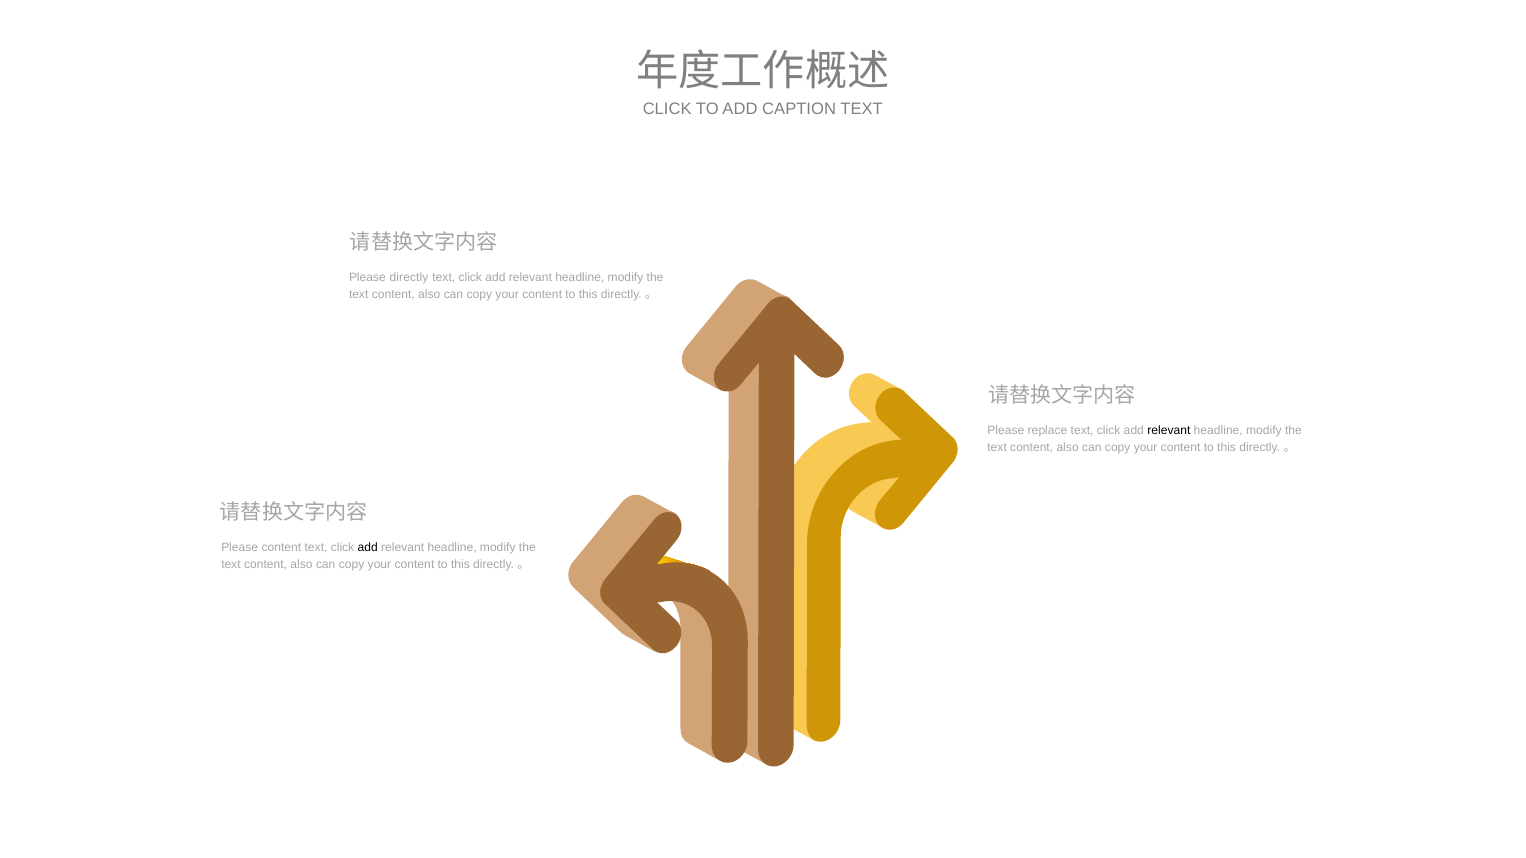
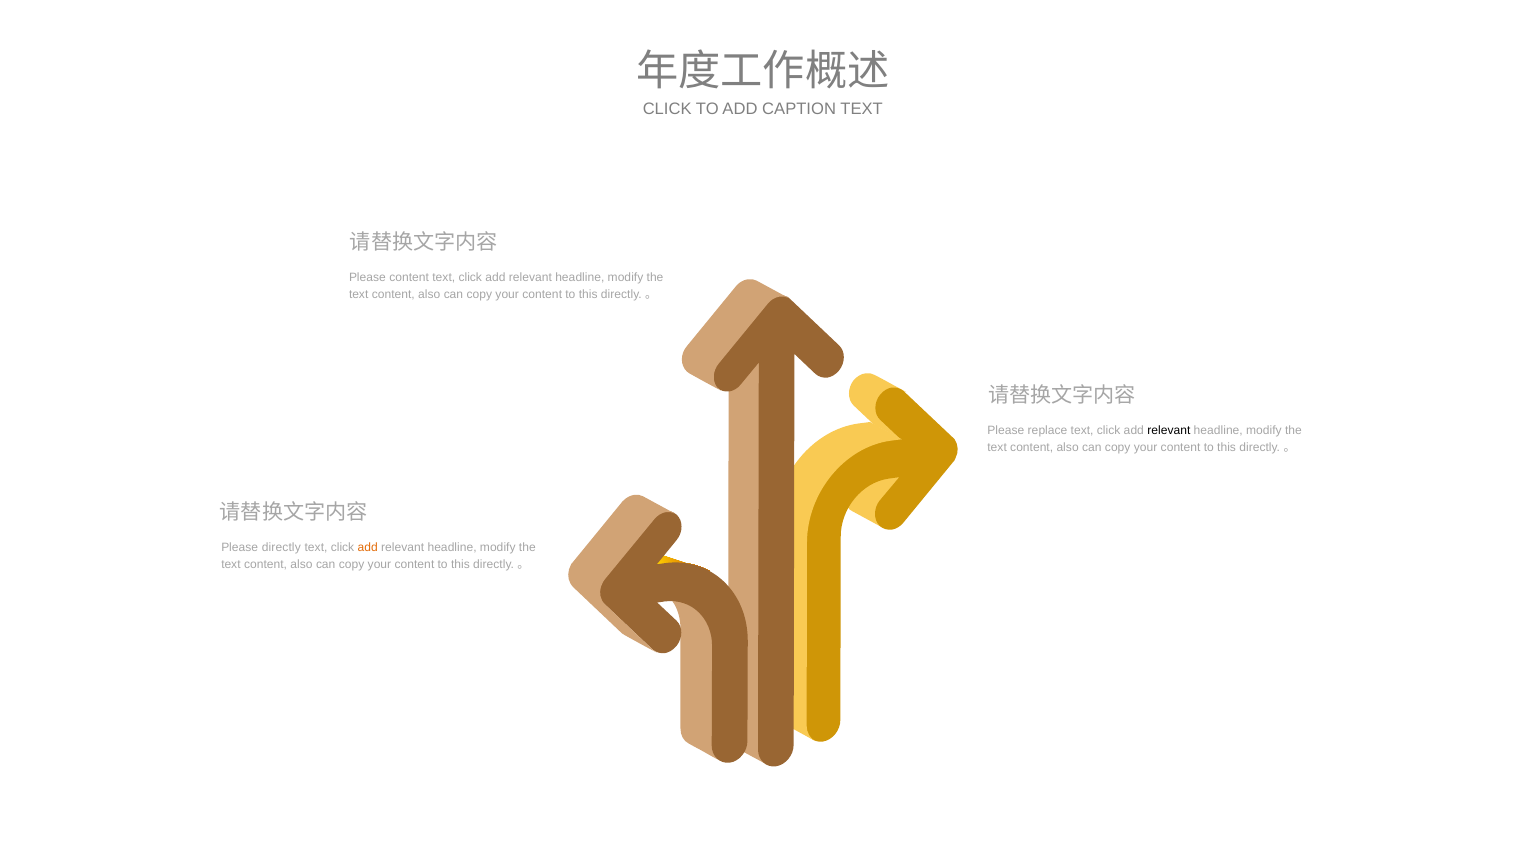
Please directly: directly -> content (409, 277)
Please content: content -> directly (281, 547)
add colour: black -> orange (368, 547)
